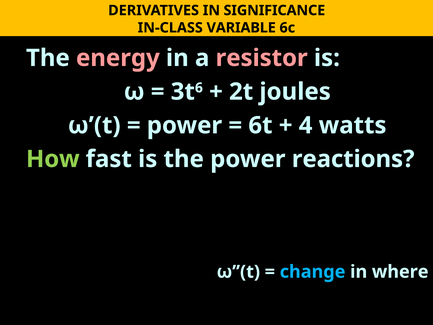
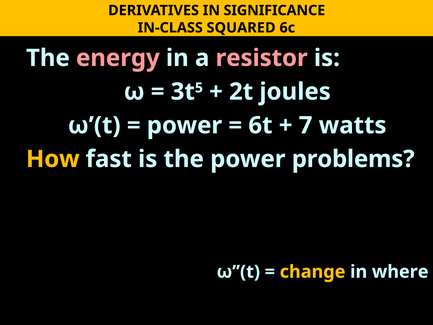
VARIABLE: VARIABLE -> SQUARED (241, 28)
6: 6 -> 5 (199, 88)
4: 4 -> 7 (306, 125)
How colour: light green -> yellow (53, 159)
reactions: reactions -> problems (353, 159)
change colour: light blue -> yellow (313, 272)
